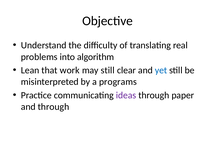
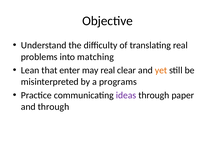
algorithm: algorithm -> matching (96, 57)
work: work -> enter (70, 70)
may still: still -> real (108, 70)
yet colour: blue -> orange (161, 70)
